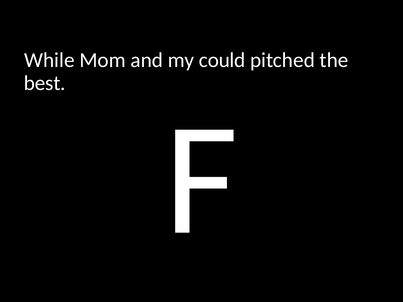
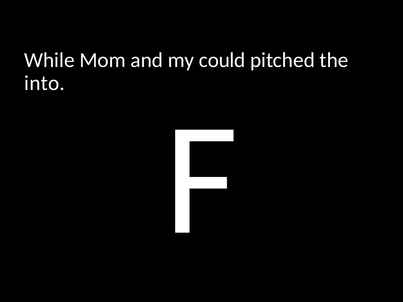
best: best -> into (45, 83)
